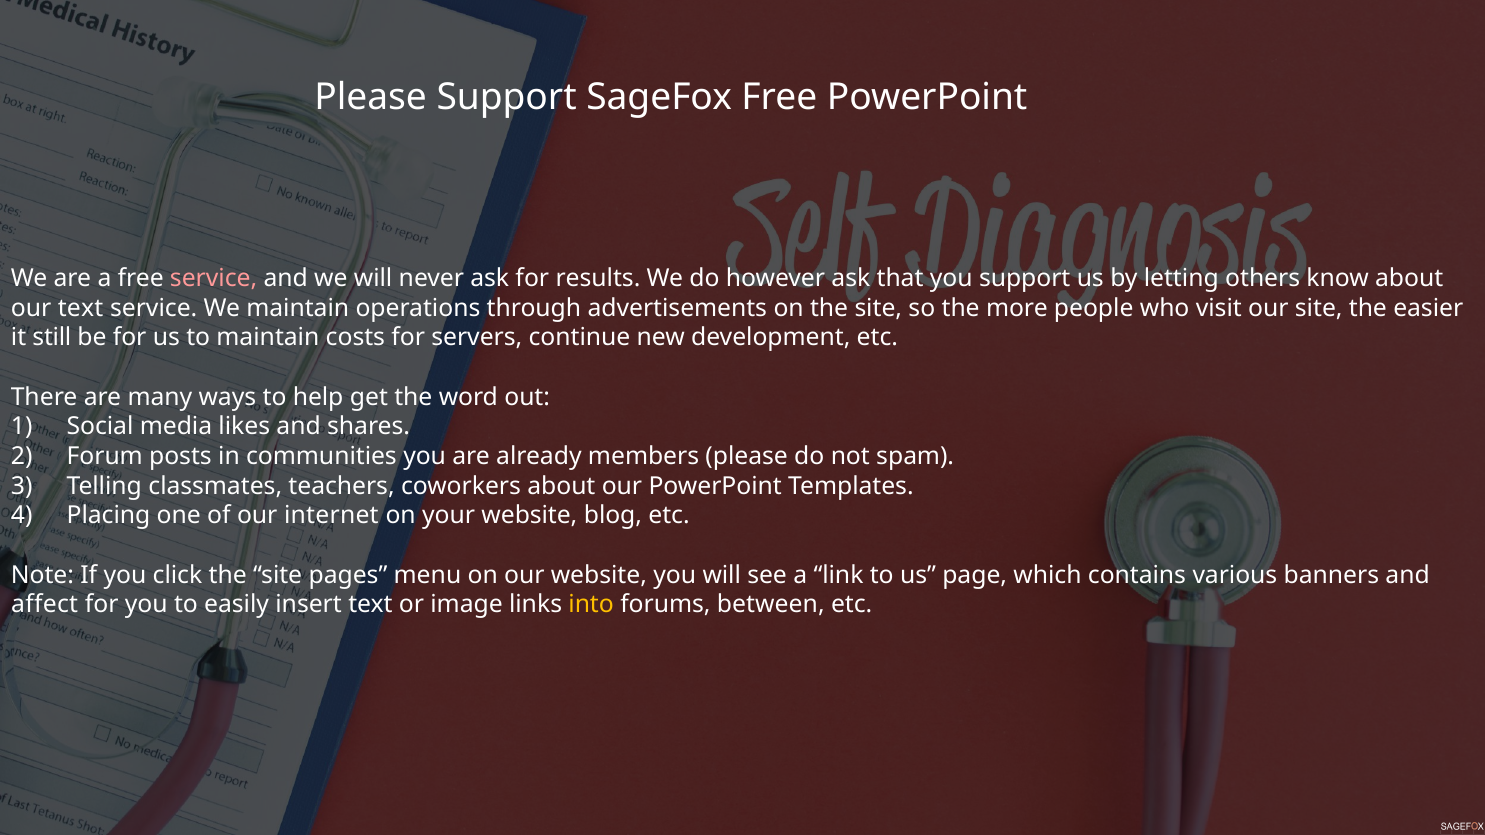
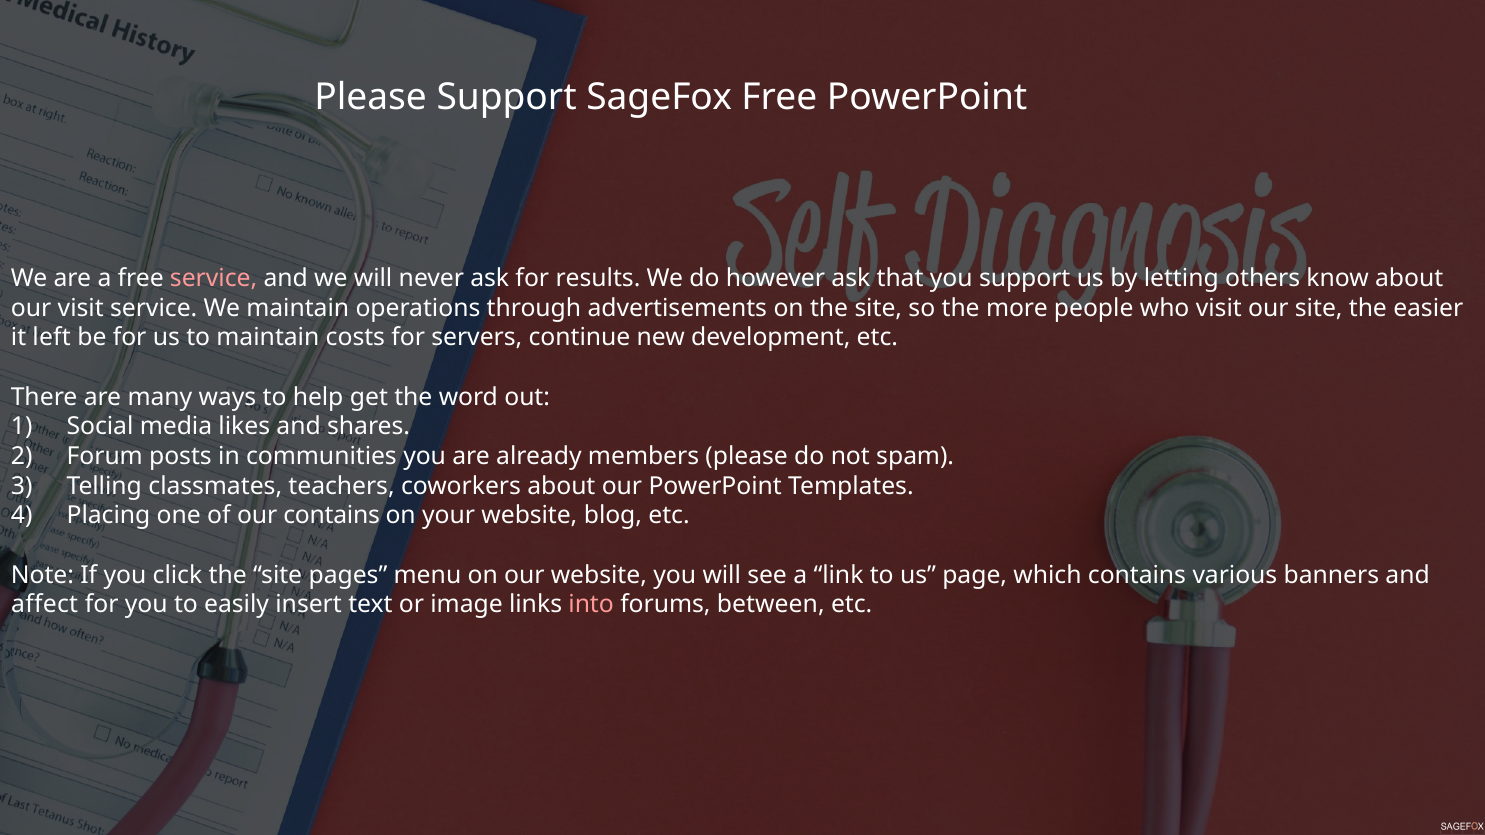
our text: text -> visit (81, 308)
still: still -> left (52, 338)
our internet: internet -> contains (332, 516)
into colour: yellow -> pink (591, 605)
